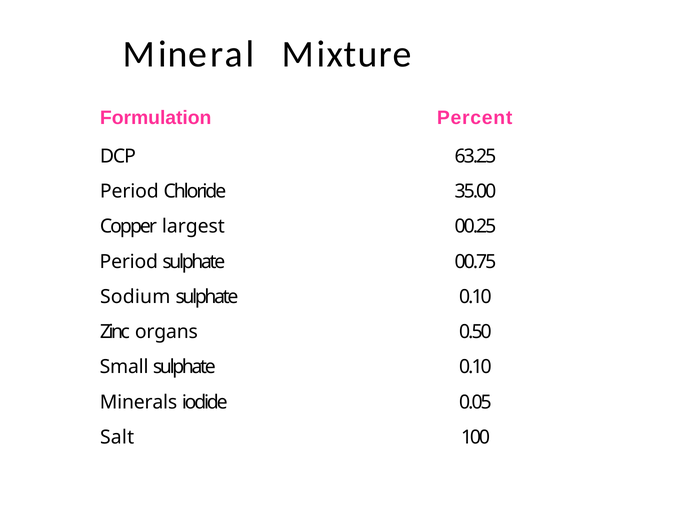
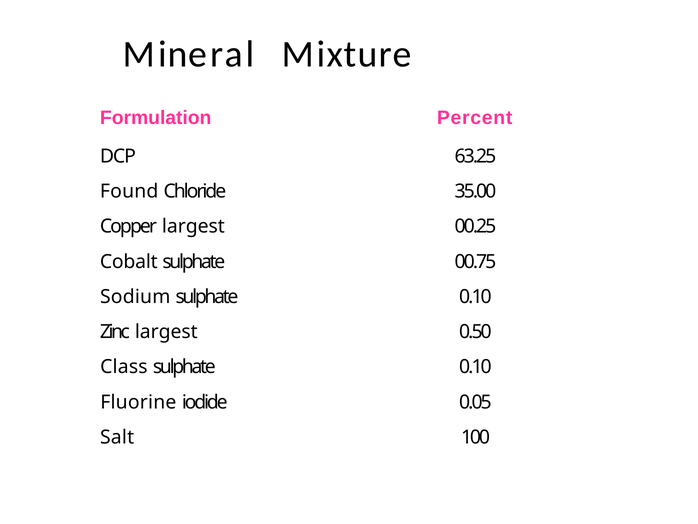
Period: Period -> Found (129, 191)
Period: Period -> Cobalt (129, 261)
Zinc organs: organs -> largest (166, 332)
Small: Small -> Class (124, 367)
Minerals: Minerals -> Fluorine (138, 402)
